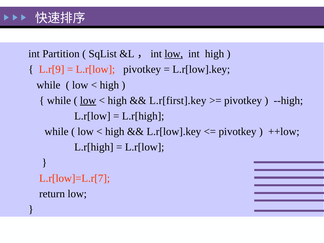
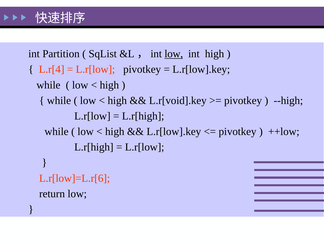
L.r[9: L.r[9 -> L.r[4 (52, 69)
low underline: present -> none (88, 100)
L.r[first].key: L.r[first].key -> L.r[void].key (178, 100)
L.r[low]=L.r[7: L.r[low]=L.r[7 -> L.r[low]=L.r[6 (75, 178)
